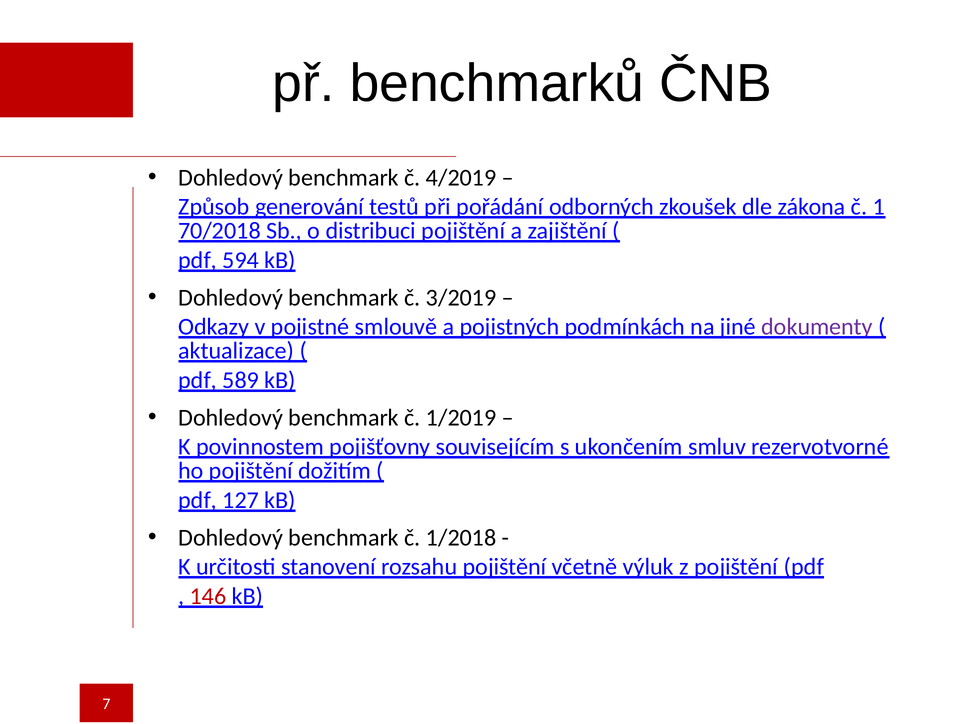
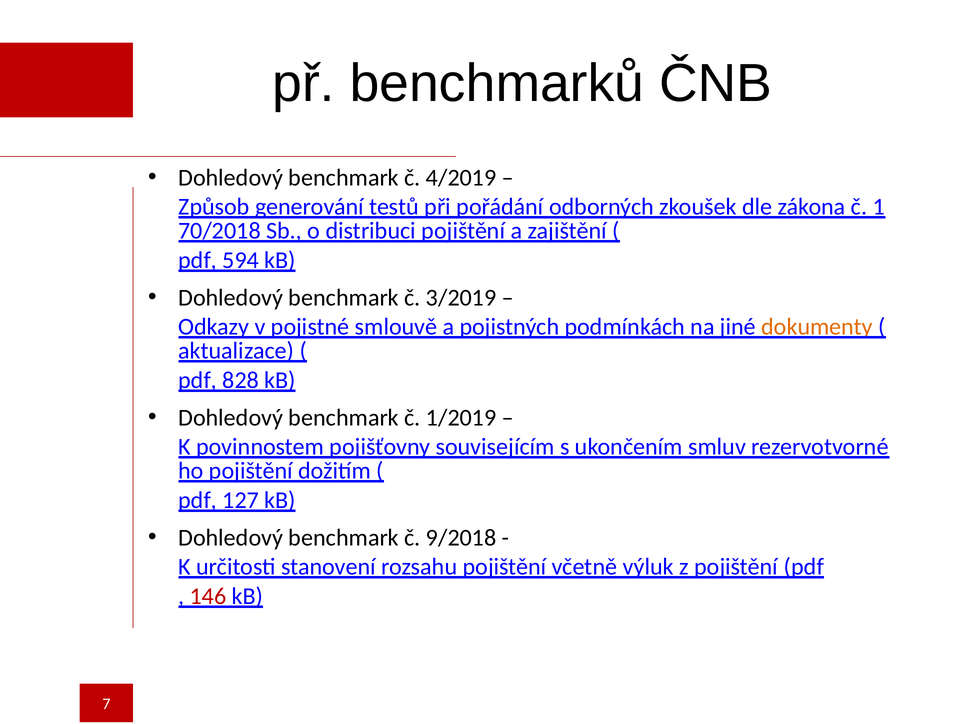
dokumenty colour: purple -> orange (817, 327)
589: 589 -> 828 (241, 380)
1/2018: 1/2018 -> 9/2018 (461, 538)
